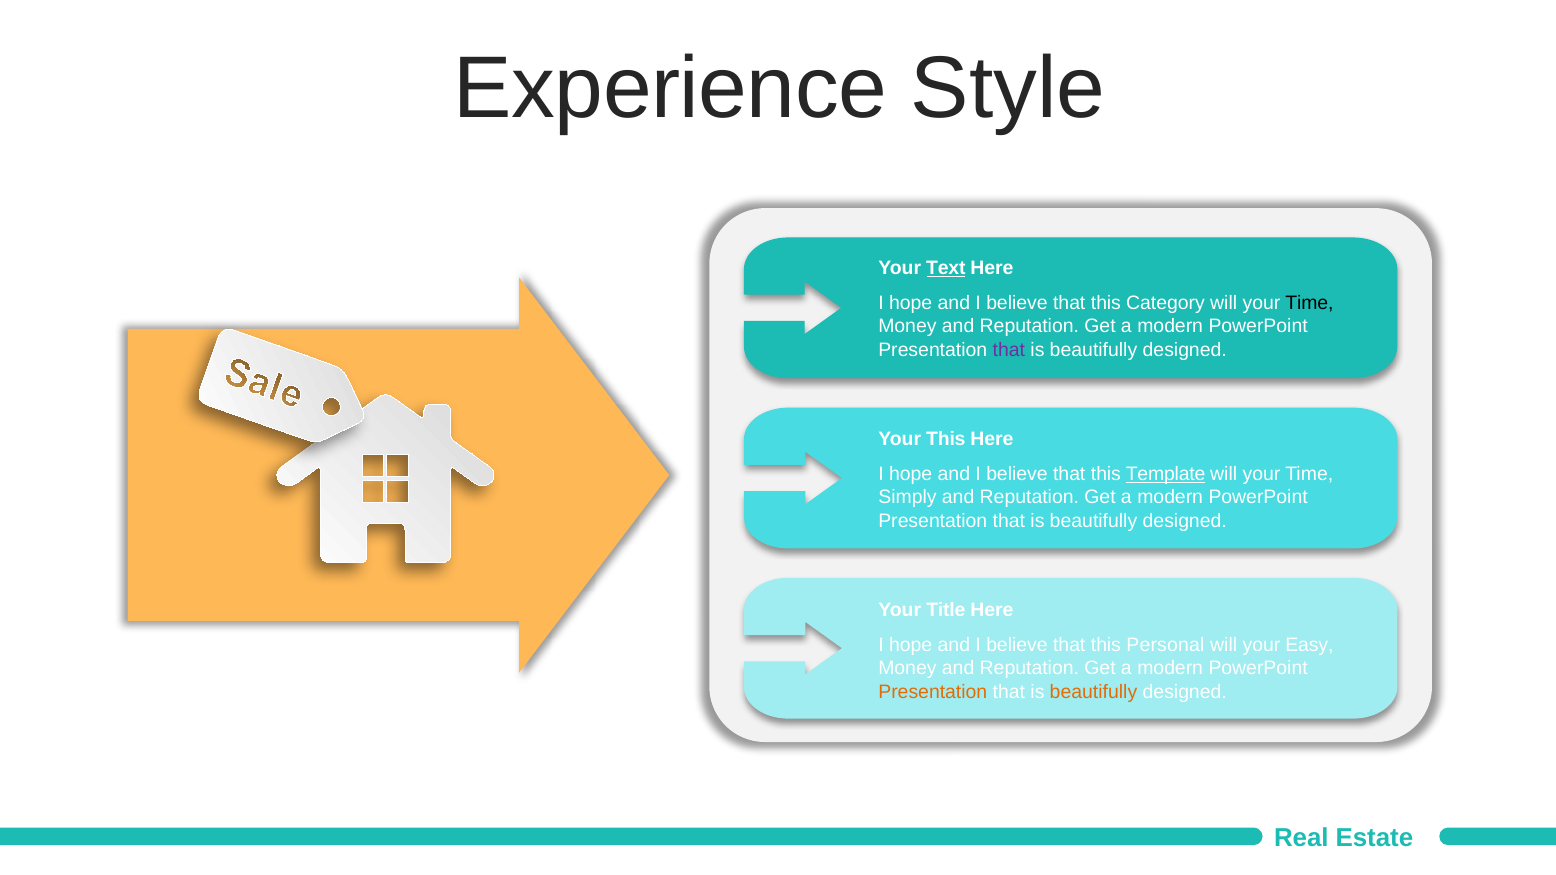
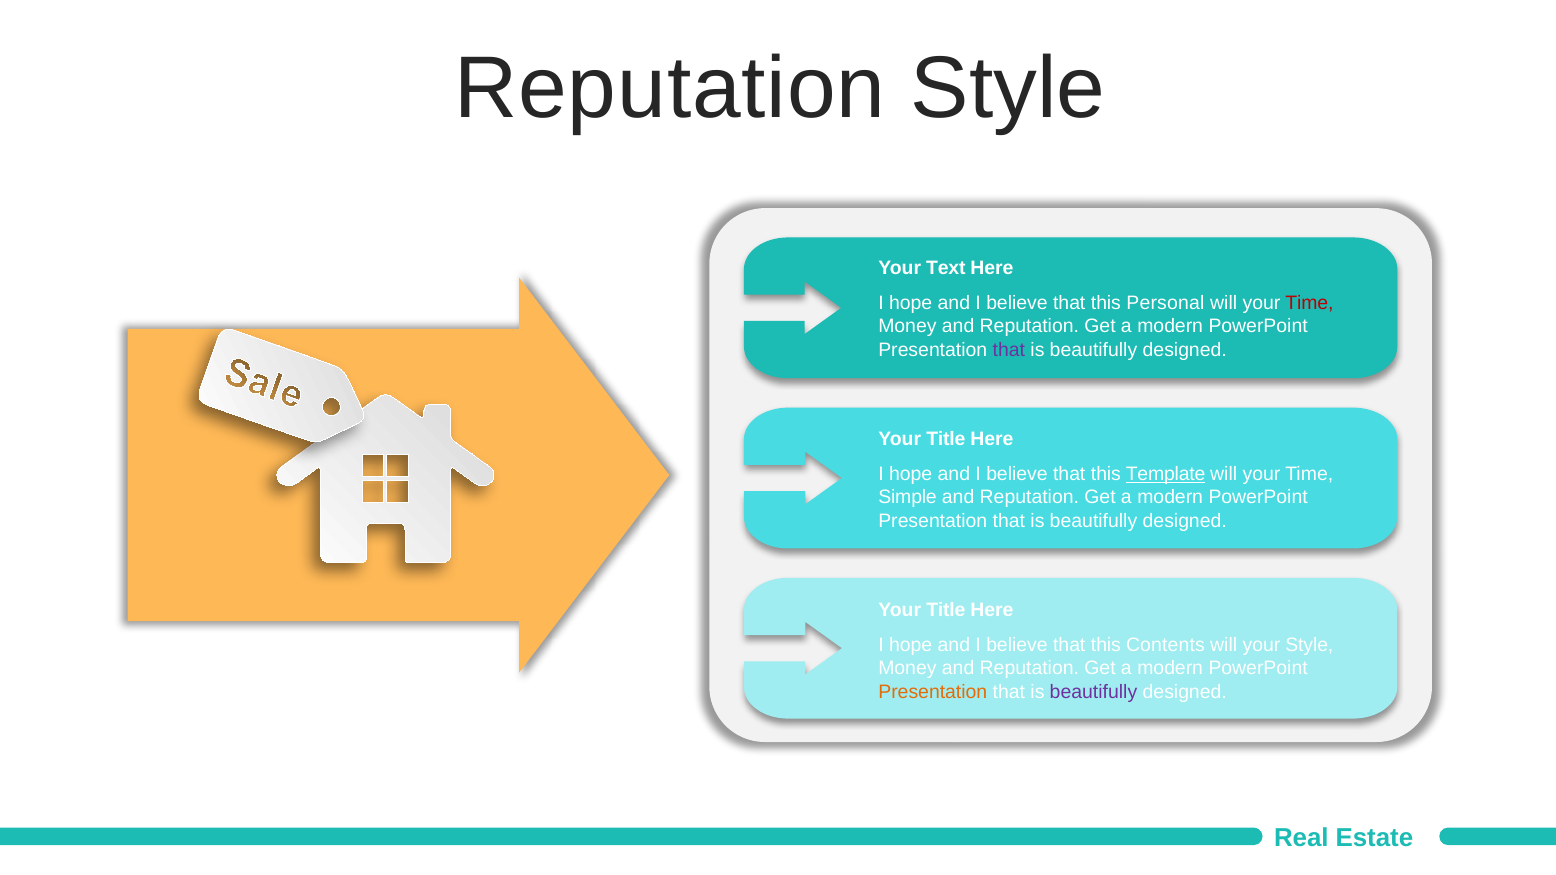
Experience: Experience -> Reputation (670, 89)
Text underline: present -> none (946, 268)
Category: Category -> Personal (1165, 303)
Time colour: black -> red (1309, 303)
This: This -> Title (946, 439)
Simply: Simply -> Simple (908, 498)
Personal: Personal -> Contents (1165, 645)
your Easy: Easy -> Style (1309, 645)
beautifully colour: orange -> purple (1094, 692)
